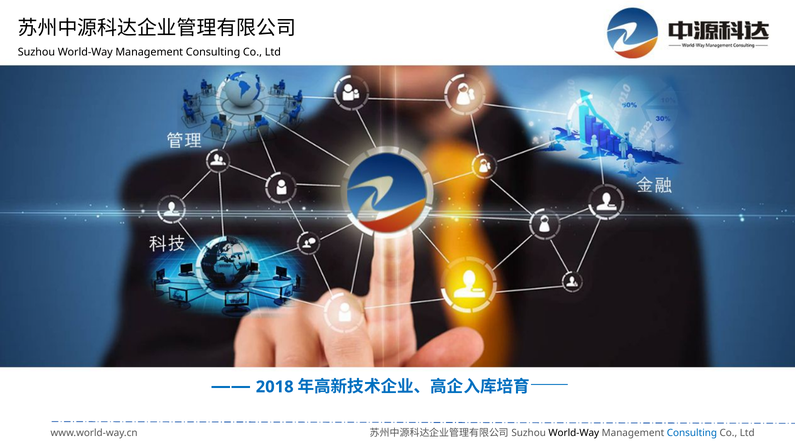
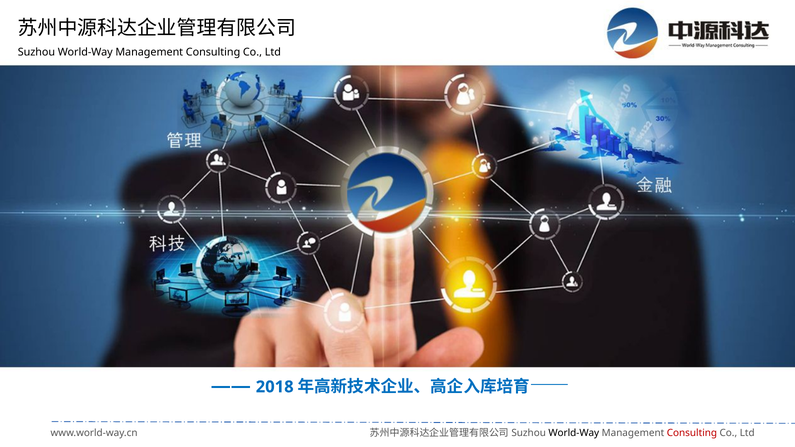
Consulting colour: blue -> red (692, 433)
